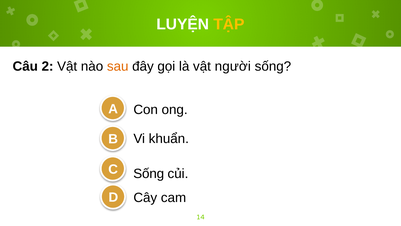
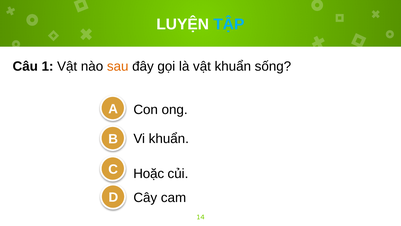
TẬP colour: yellow -> light blue (229, 24)
2: 2 -> 1 (48, 66)
vật người: người -> khuẩn (233, 66)
C Sống: Sống -> Hoặc (149, 173)
